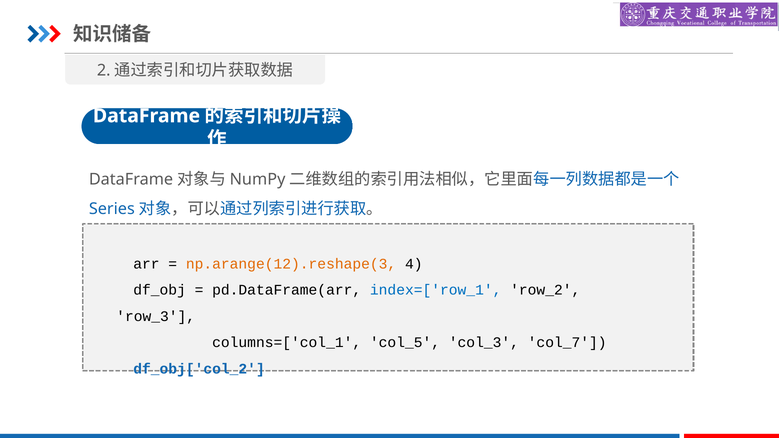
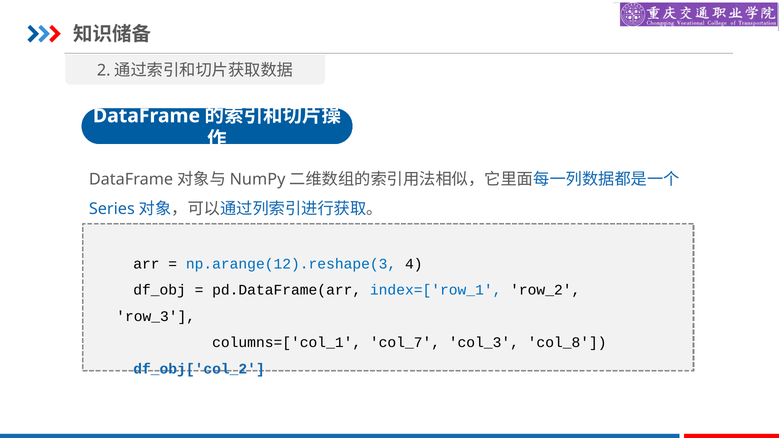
np.arange(12).reshape(3 colour: orange -> blue (291, 264)
col_5: col_5 -> col_7 (405, 343)
col_7: col_7 -> col_8 (567, 343)
